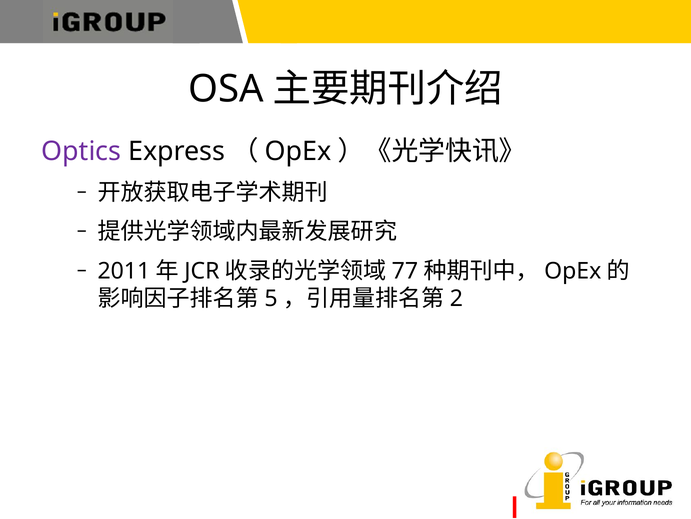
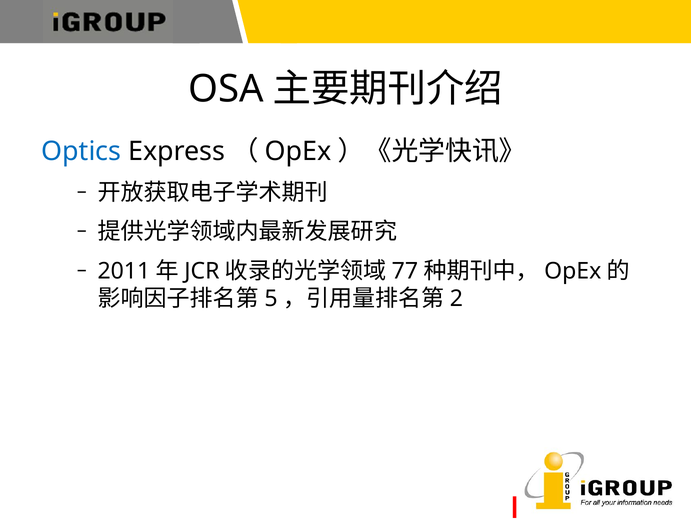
Optics colour: purple -> blue (81, 151)
